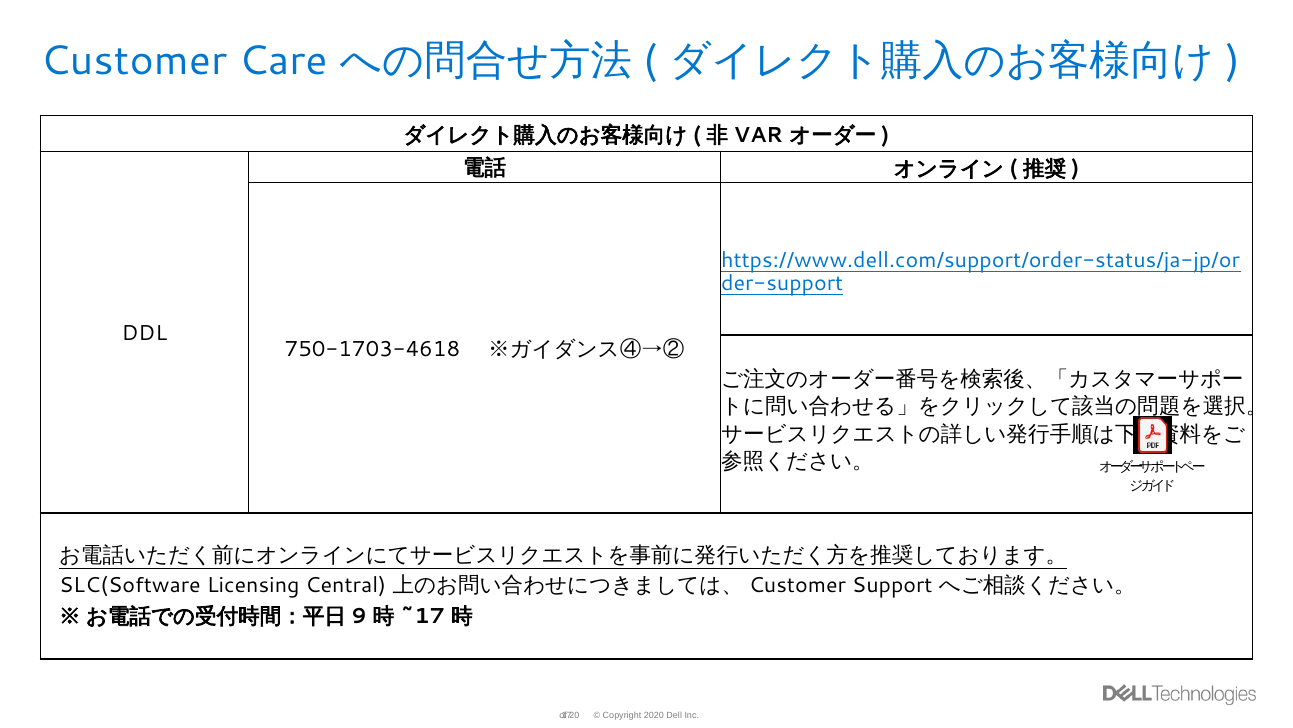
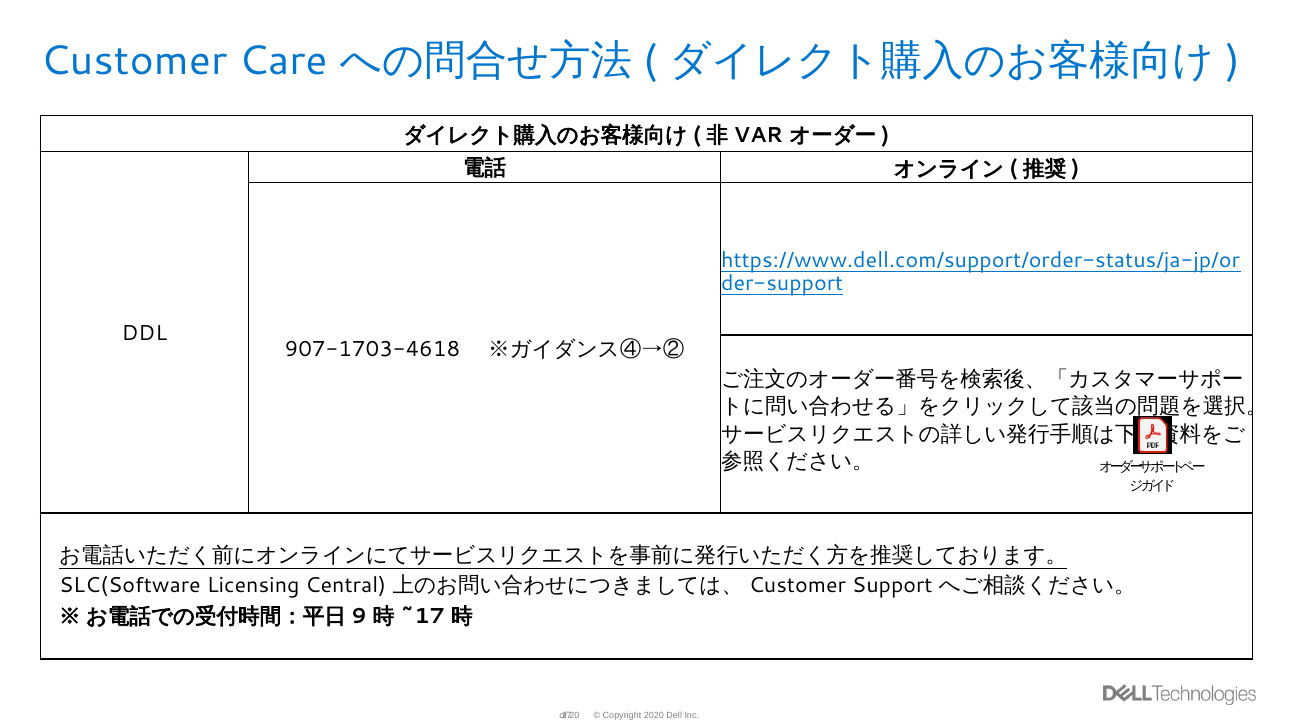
750-1703-4618: 750-1703-4618 -> 907-1703-4618 (372, 349)
